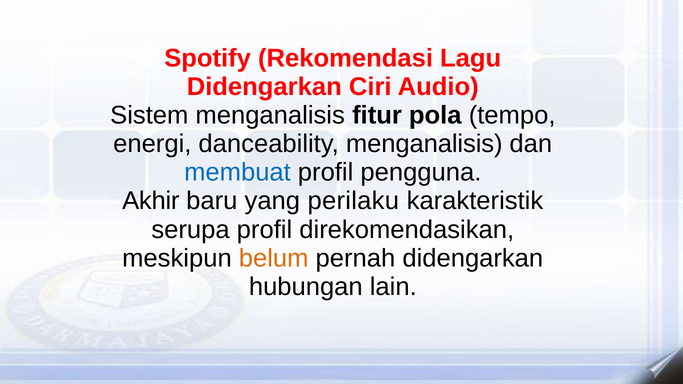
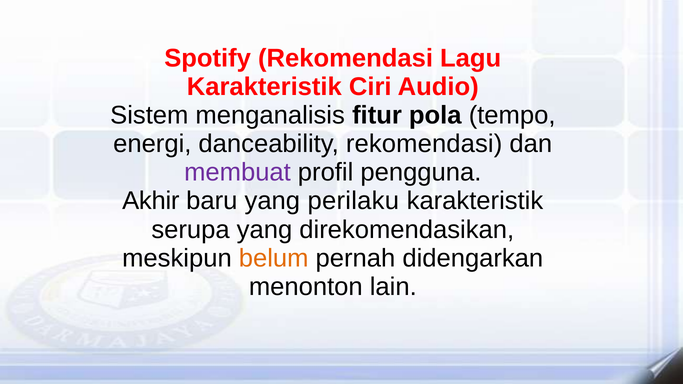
Didengarkan: Didengarkan -> Karakteristik (264, 87)
danceability menganalisis: menganalisis -> rekomendasi (424, 144)
membuat colour: blue -> purple (237, 173)
serupa profil: profil -> yang (264, 230)
hubungan: hubungan -> menonton (306, 287)
